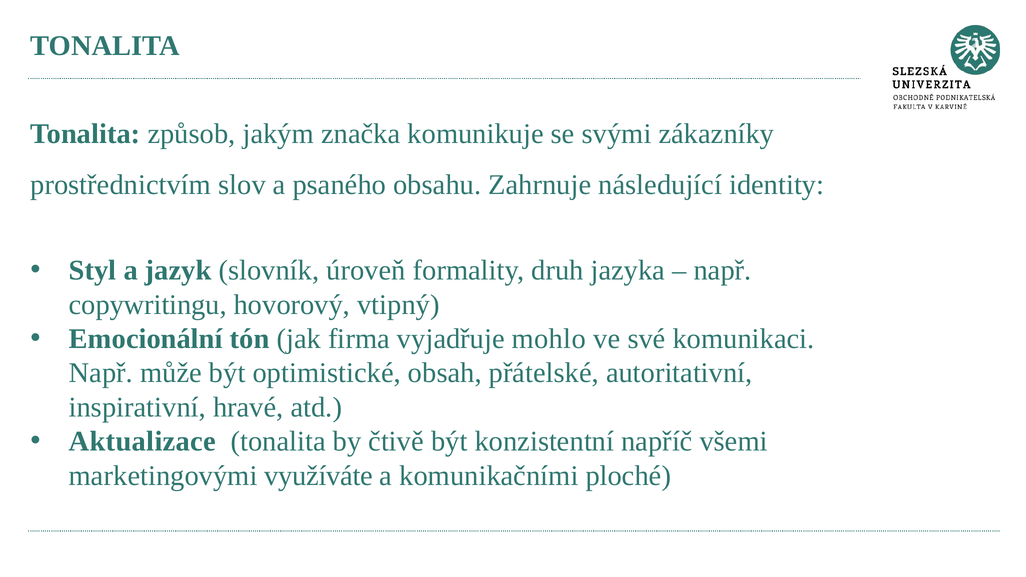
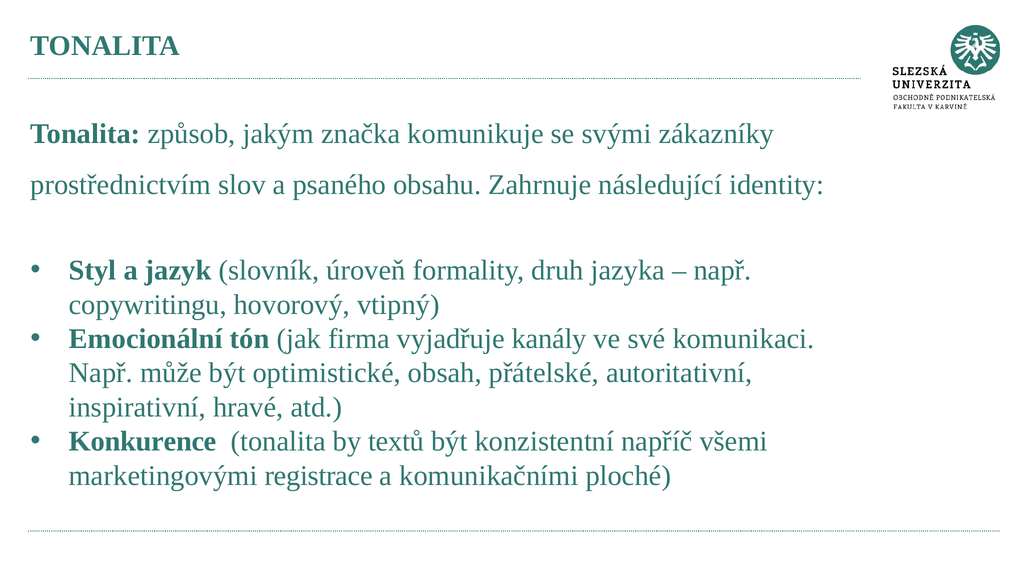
mohlo: mohlo -> kanály (549, 339)
Aktualizace: Aktualizace -> Konkurence (143, 442)
čtivě: čtivě -> textů (396, 442)
využíváte: využíváte -> registrace (319, 476)
